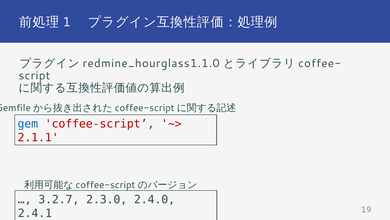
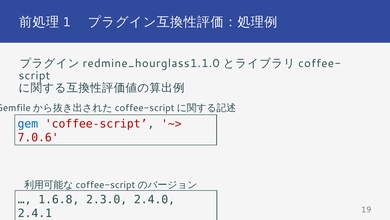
2.1.1: 2.1.1 -> 7.0.6 (38, 137)
3.2.7: 3.2.7 -> 1.6.8 (59, 199)
